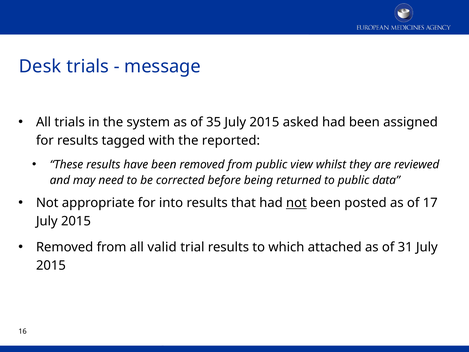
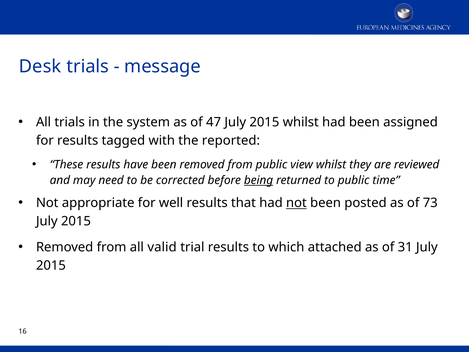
35: 35 -> 47 (214, 122)
2015 asked: asked -> whilst (301, 122)
being underline: none -> present (259, 180)
data: data -> time (386, 180)
into: into -> well (171, 203)
17: 17 -> 73 (430, 203)
